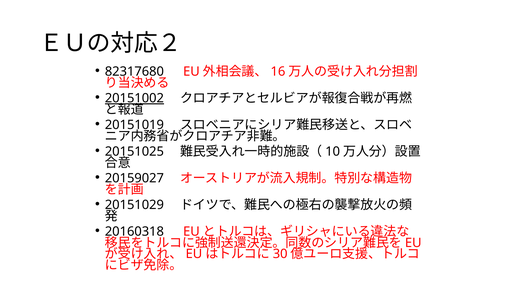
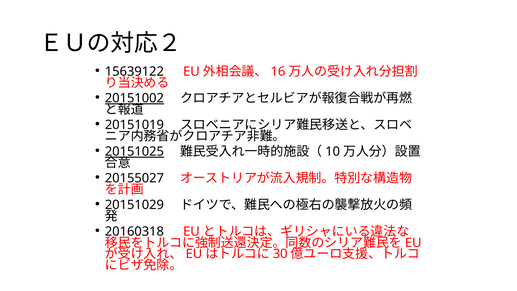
82317680: 82317680 -> 15639122 (134, 72)
20151025 underline: none -> present (134, 152)
20159027: 20159027 -> 20155027 (134, 178)
